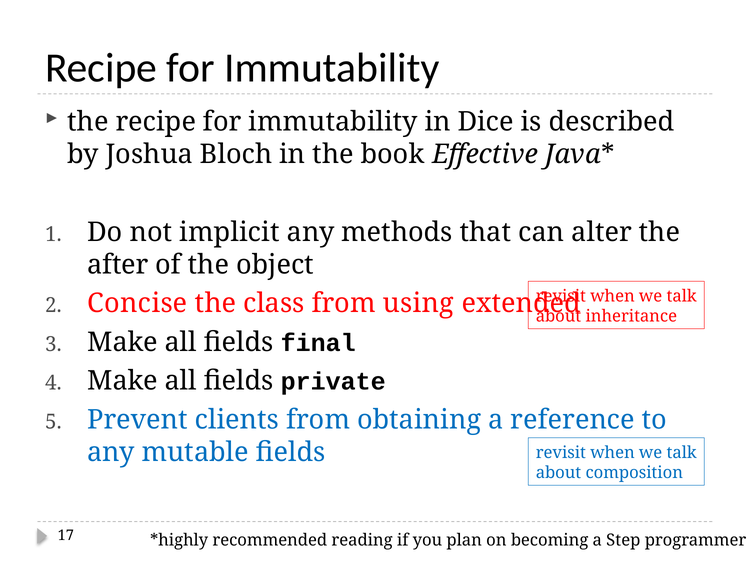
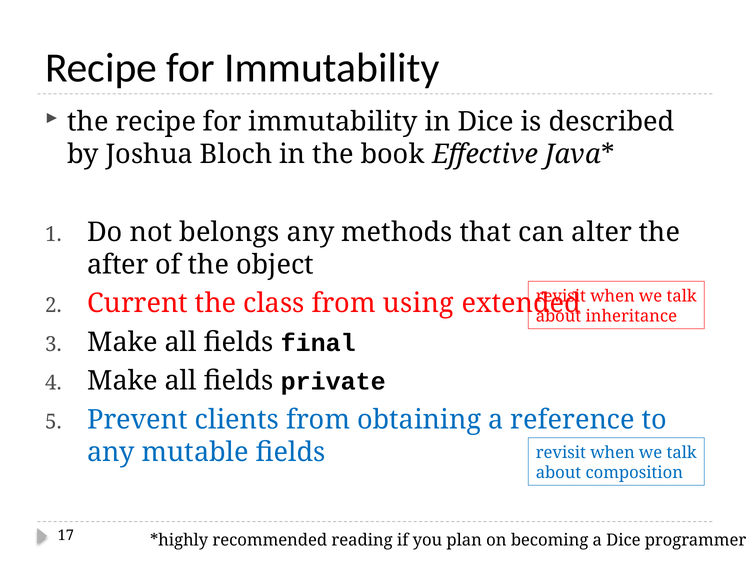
implicit: implicit -> belongs (229, 232)
Concise: Concise -> Current (138, 303)
a Step: Step -> Dice (623, 540)
